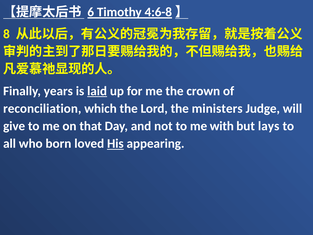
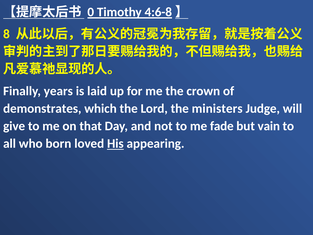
6: 6 -> 0 (91, 12)
laid underline: present -> none (97, 91)
reconciliation: reconciliation -> demonstrates (42, 108)
with: with -> fade (222, 126)
lays: lays -> vain (269, 126)
